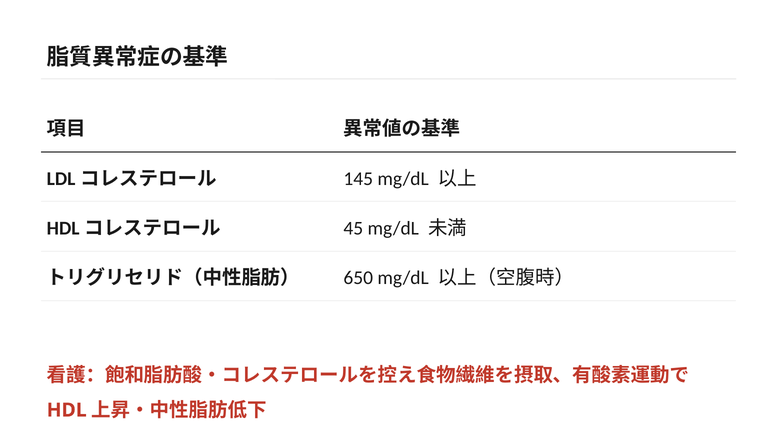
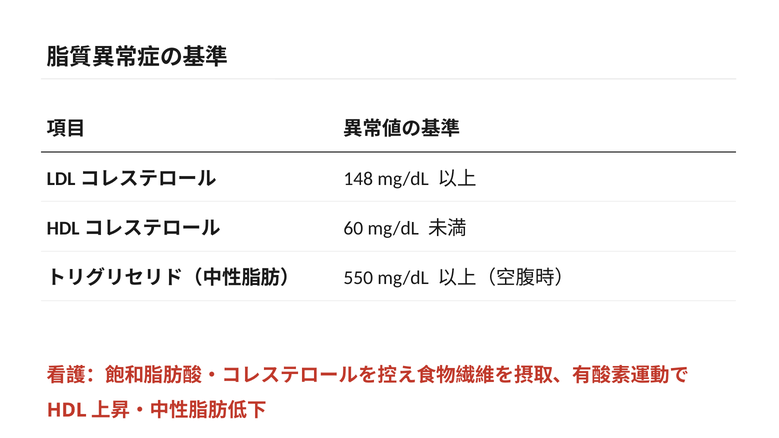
145: 145 -> 148 (358, 179)
45: 45 -> 60 (353, 228)
650: 650 -> 550 (358, 278)
